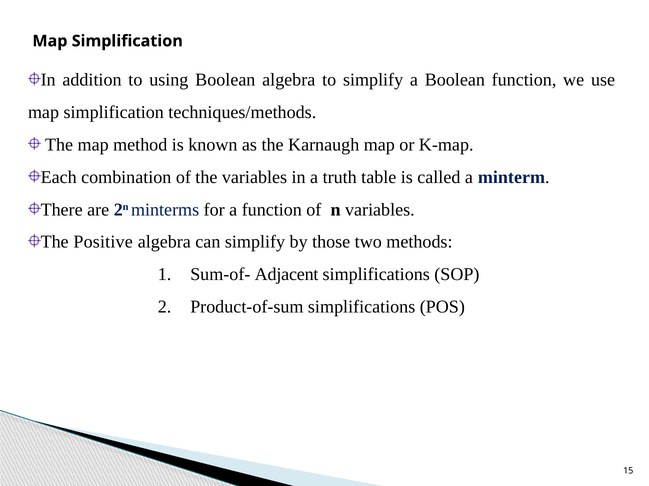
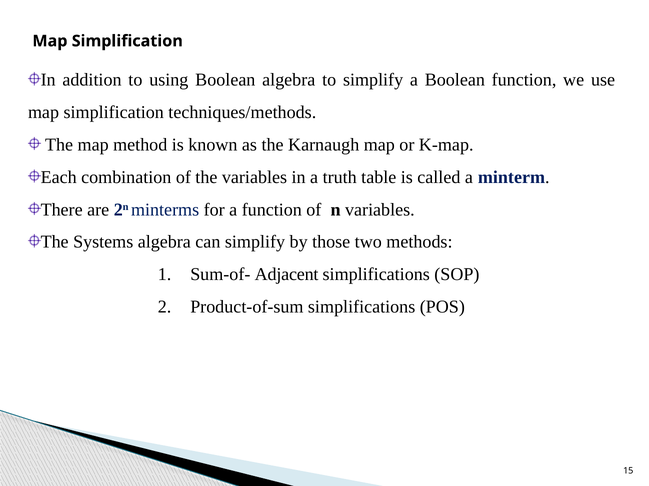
Positive: Positive -> Systems (103, 242)
